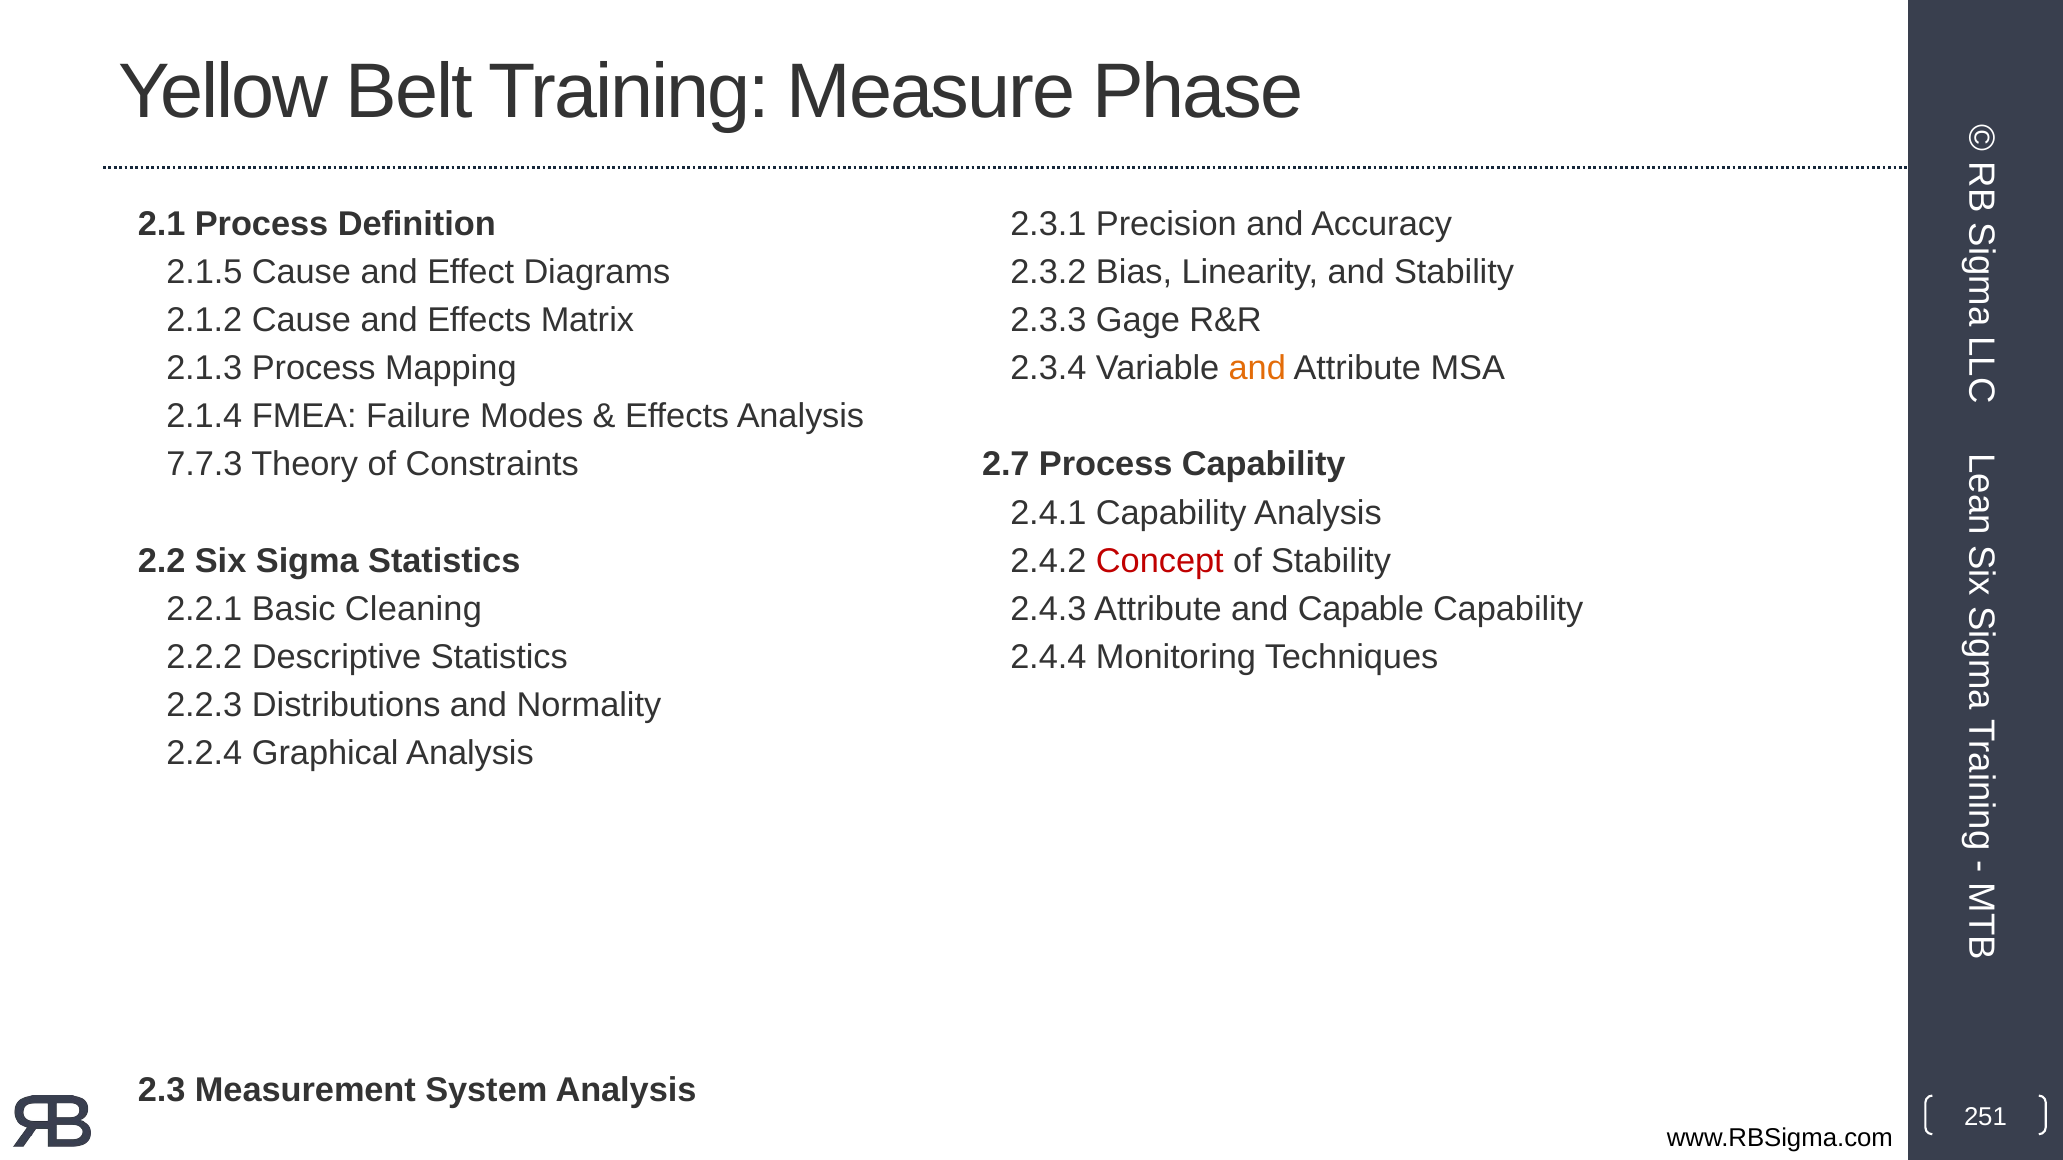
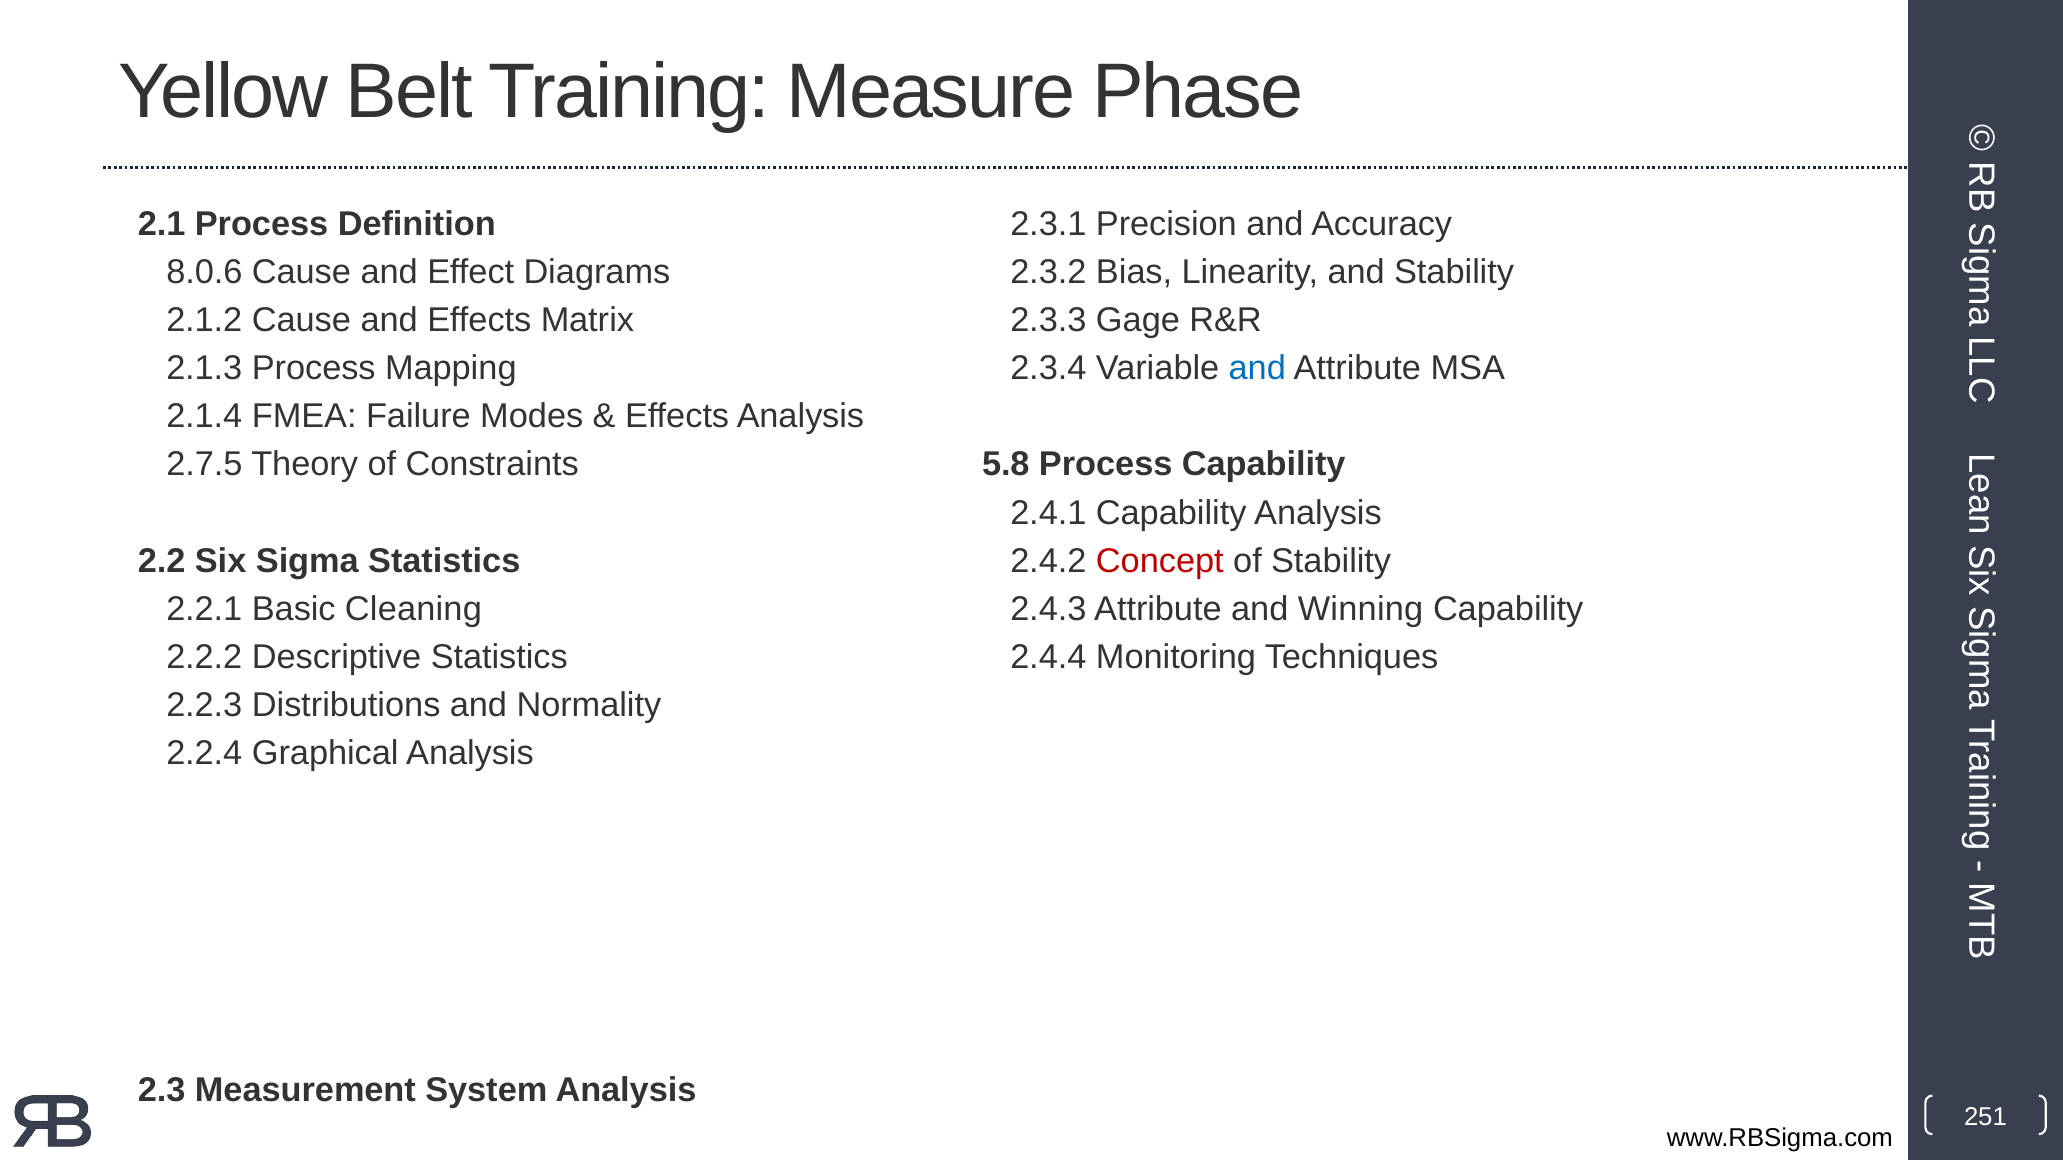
2.1.5: 2.1.5 -> 8.0.6 (204, 272)
and colour: orange -> blue (1257, 369)
7.7.3: 7.7.3 -> 2.7.5 (204, 465)
2.7: 2.7 -> 5.8 (1006, 465)
Capable: Capable -> Winning (1361, 609)
